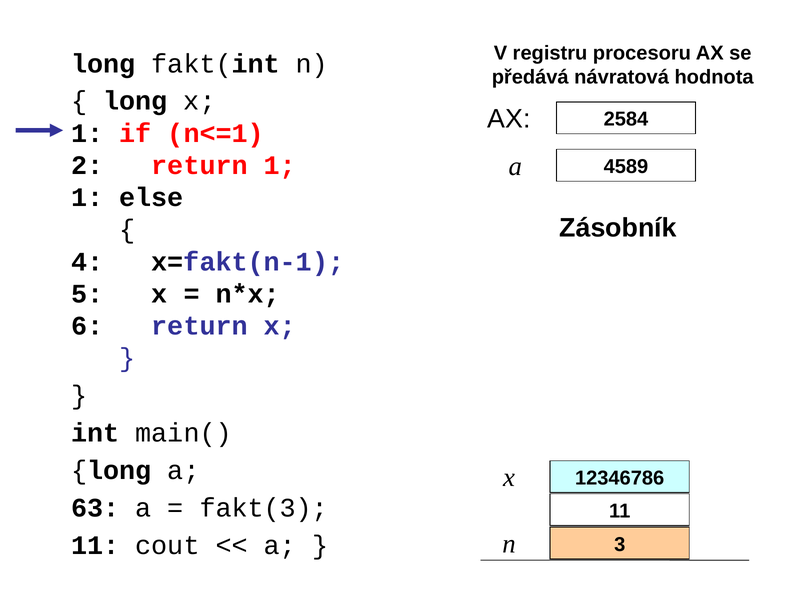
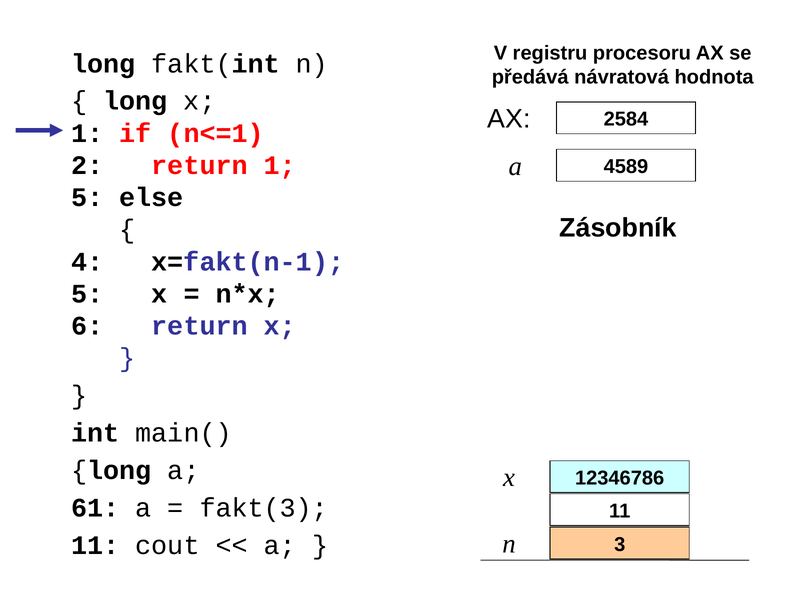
1: 1 -> 5 (87, 198)
63: 63 -> 61 (95, 508)
